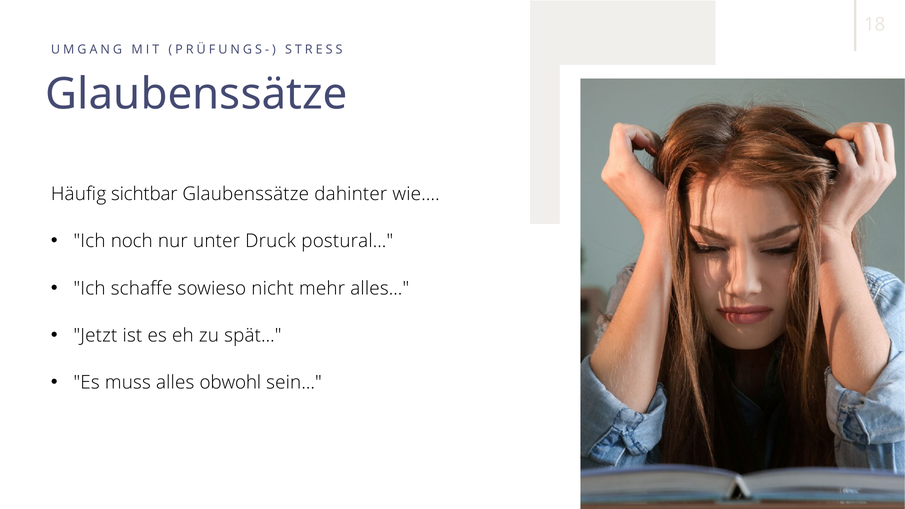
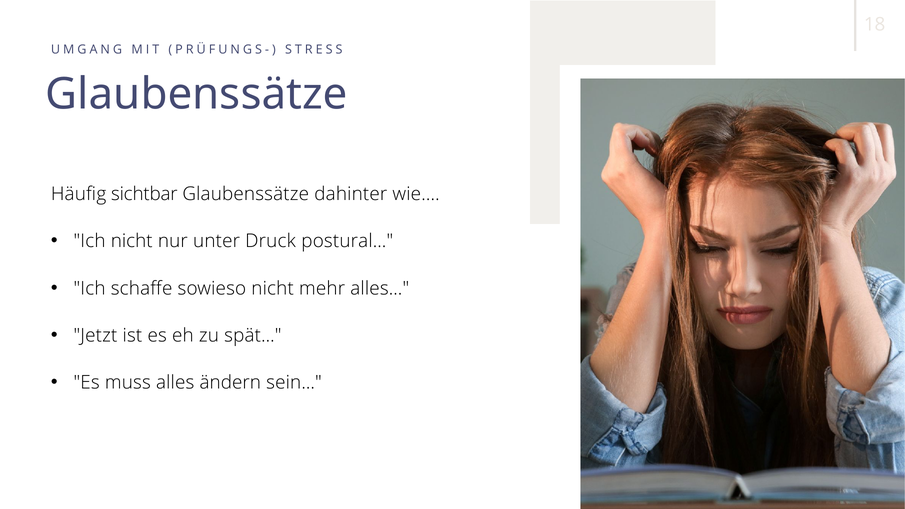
Ich noch: noch -> nicht (132, 241)
obwohl: obwohl -> ändern (230, 383)
